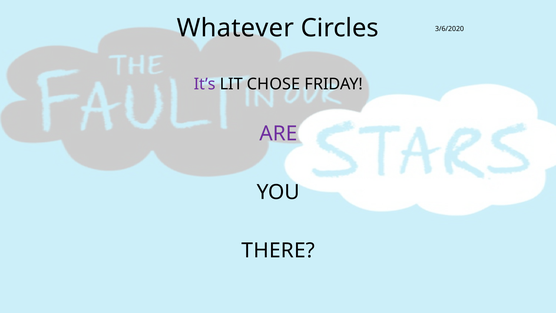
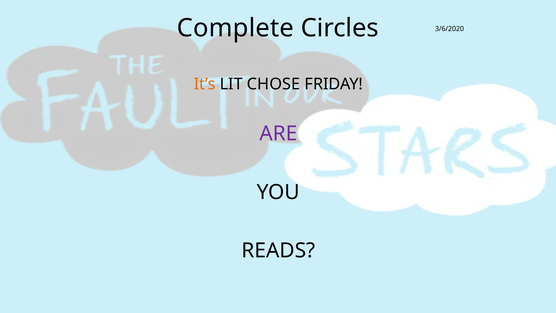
Whatever: Whatever -> Complete (235, 28)
It’s colour: purple -> orange (205, 84)
THERE: THERE -> READS (278, 250)
